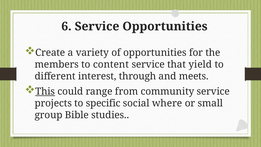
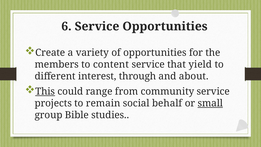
meets: meets -> about (194, 76)
specific: specific -> remain (103, 103)
where: where -> behalf (167, 103)
small underline: none -> present (210, 103)
